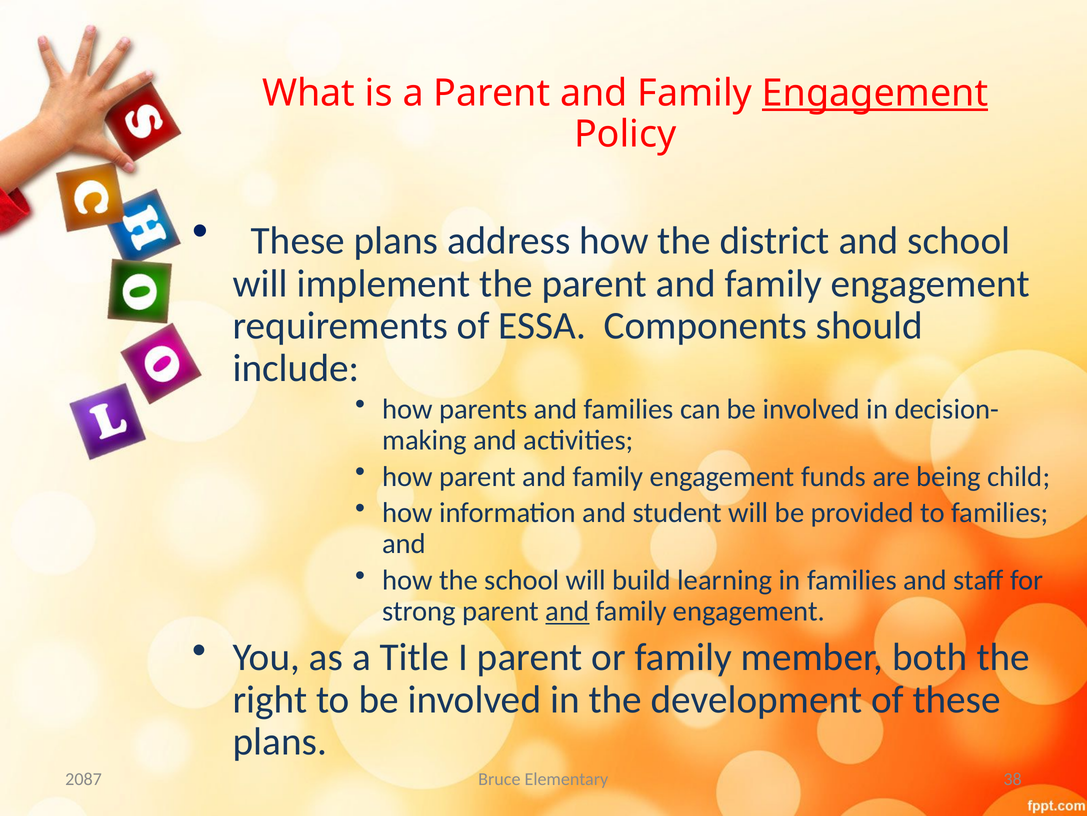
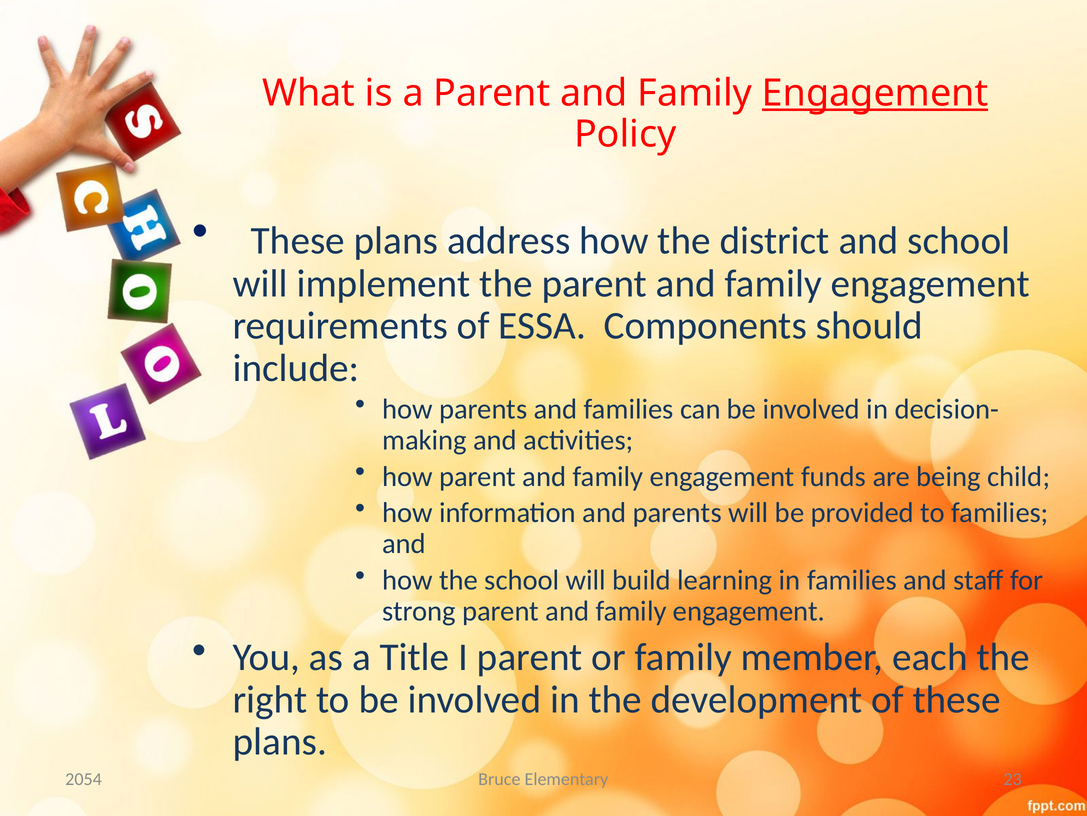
and student: student -> parents (677, 513)
and underline: present -> none (567, 611)
both: both -> each (930, 657)
38: 38 -> 23 (1013, 778)
2087: 2087 -> 2054 (84, 779)
